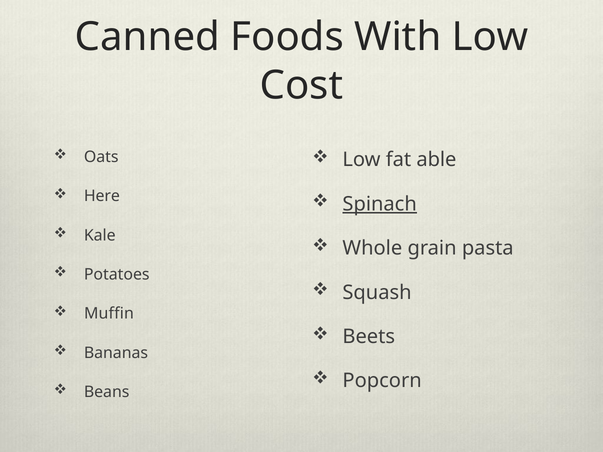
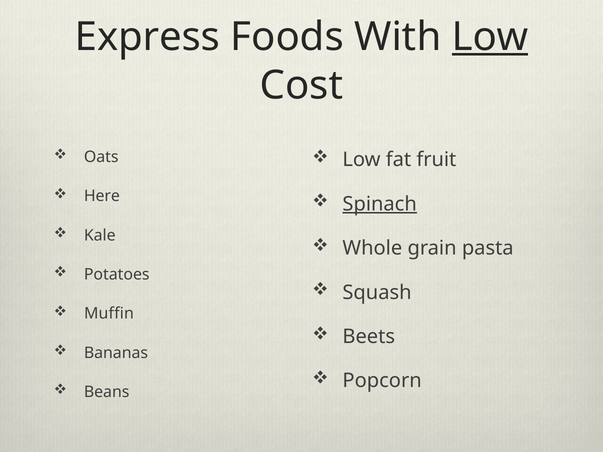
Canned: Canned -> Express (147, 37)
Low underline: none -> present (490, 37)
able: able -> fruit (436, 160)
